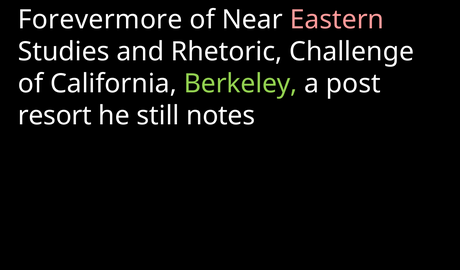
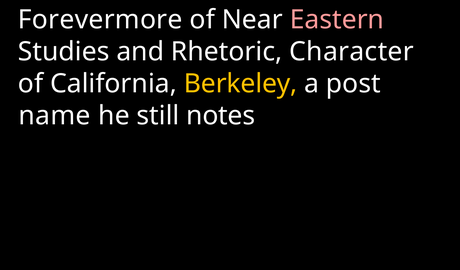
Challenge: Challenge -> Character (352, 52)
Berkeley colour: light green -> yellow (241, 83)
resort: resort -> name (55, 115)
